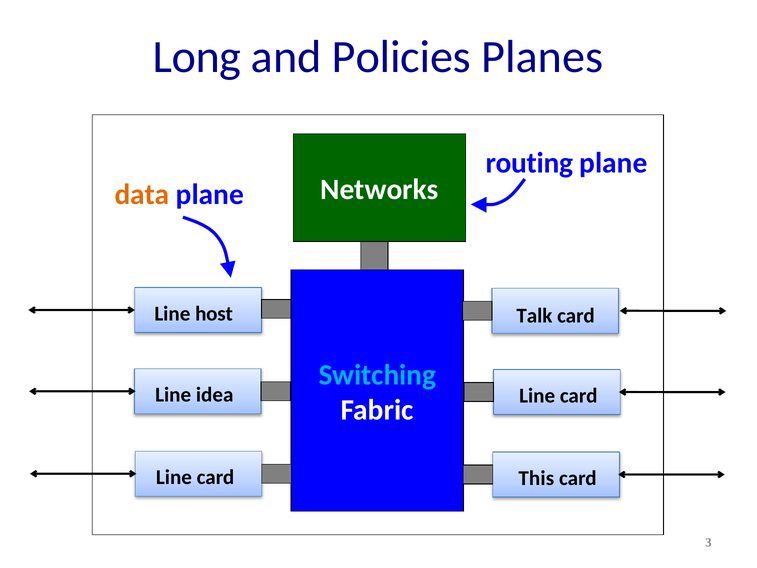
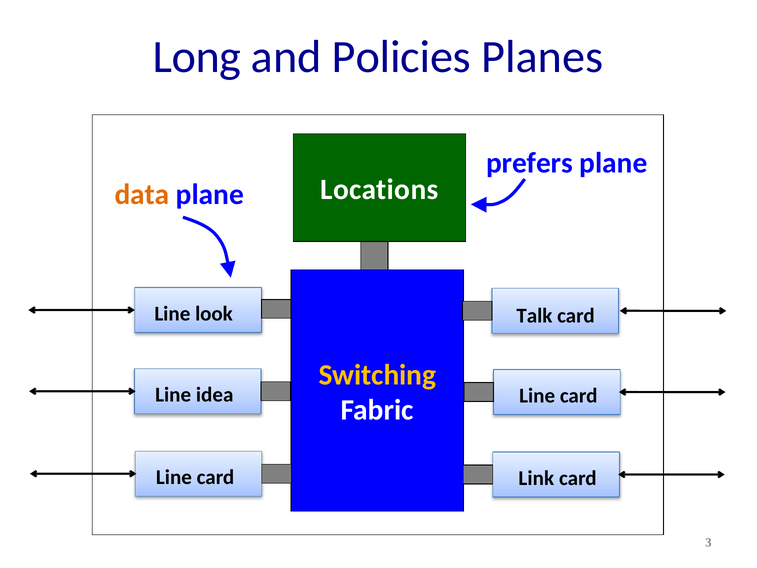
routing: routing -> prefers (529, 163)
Networks: Networks -> Locations (379, 190)
host: host -> look (214, 314)
Switching colour: light blue -> yellow (377, 375)
This: This -> Link (536, 478)
